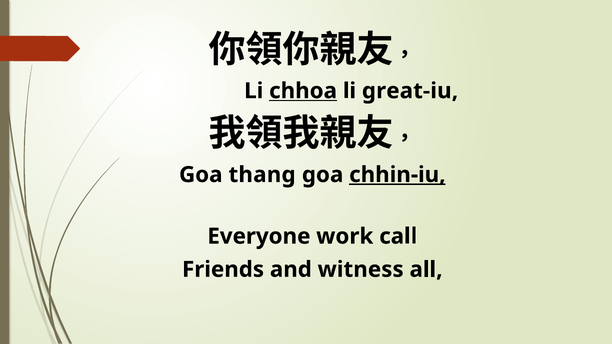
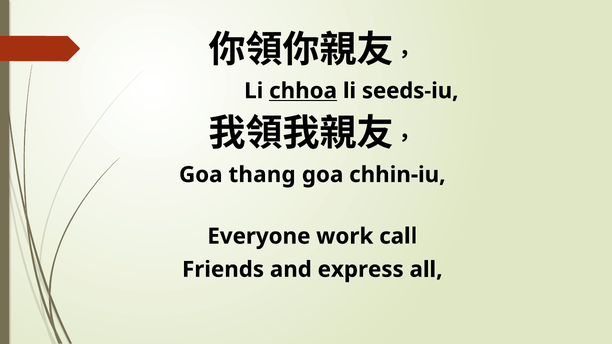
great-iu: great-iu -> seeds-iu (410, 91)
chhin-iu underline: present -> none (397, 175)
witness: witness -> express (361, 270)
